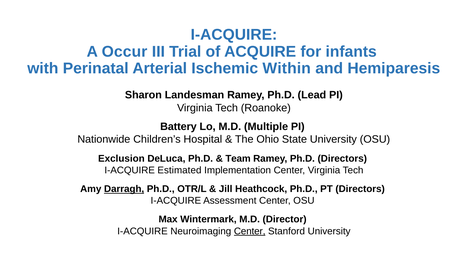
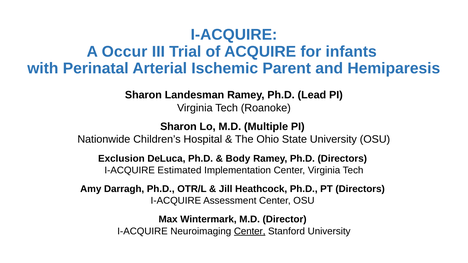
Within: Within -> Parent (287, 68)
Battery: Battery -> Sharon (178, 127)
Team: Team -> Body (238, 159)
Darragh underline: present -> none (124, 189)
